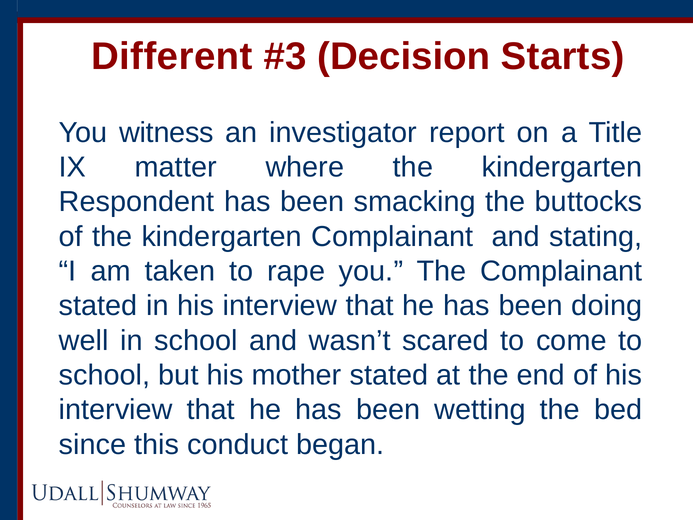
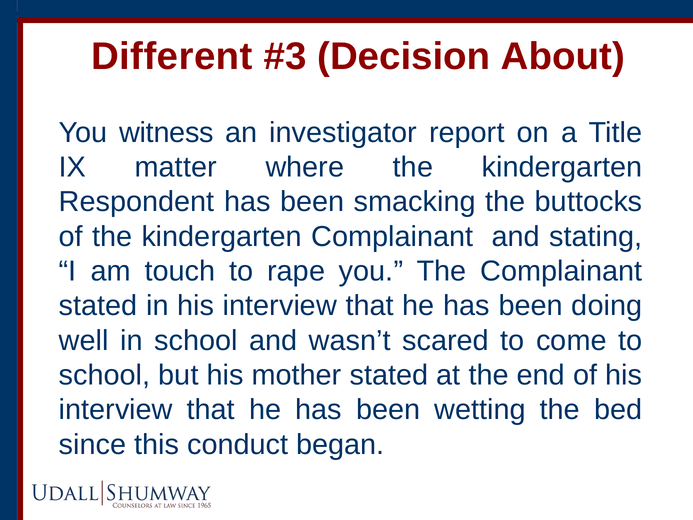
Starts: Starts -> About (563, 56)
taken: taken -> touch (180, 271)
